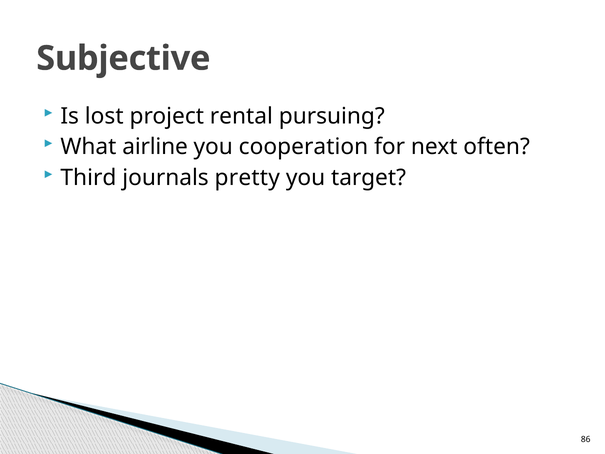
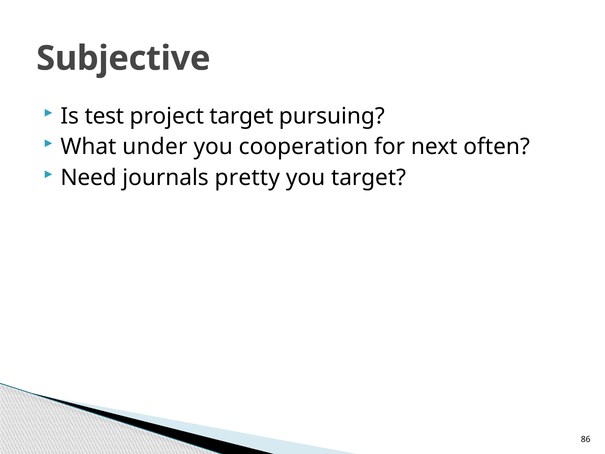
lost: lost -> test (104, 116)
project rental: rental -> target (241, 116)
airline: airline -> under (155, 147)
Third: Third -> Need (89, 177)
